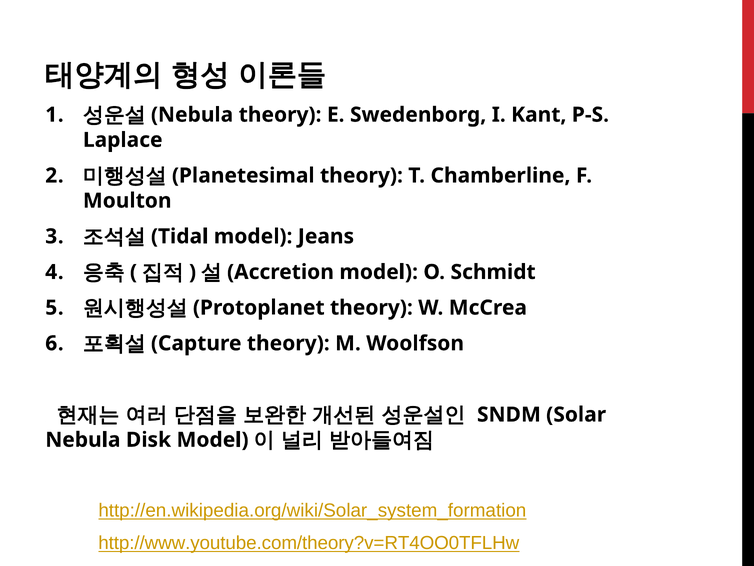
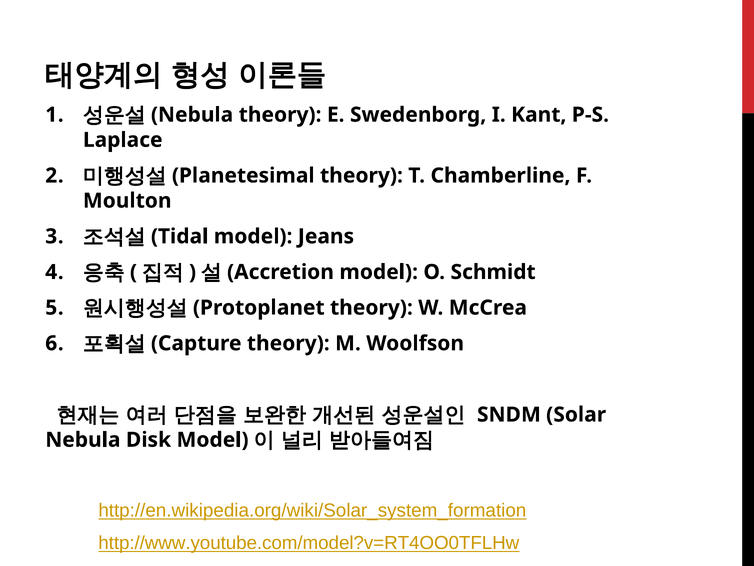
http://www.youtube.com/theory?v=RT4OO0TFLHw: http://www.youtube.com/theory?v=RT4OO0TFLHw -> http://www.youtube.com/model?v=RT4OO0TFLHw (309, 543)
